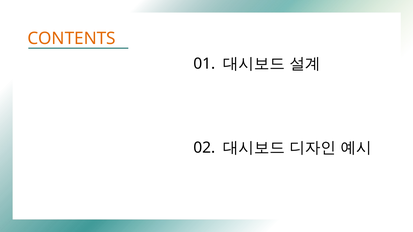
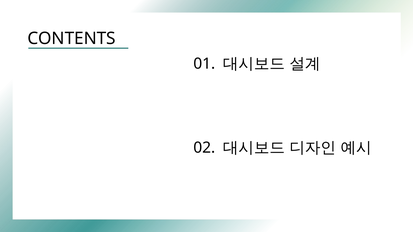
CONTENTS colour: orange -> black (72, 38)
